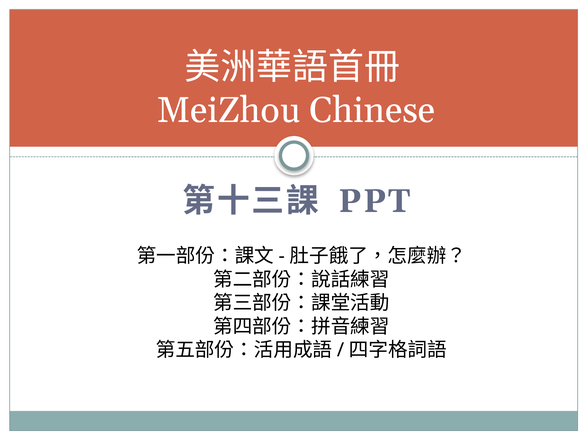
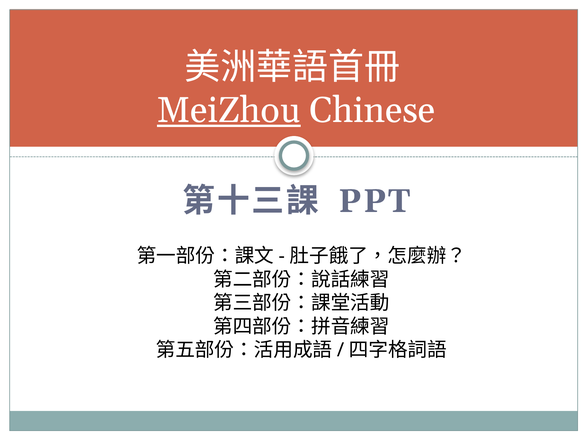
MeiZhou underline: none -> present (229, 110)
